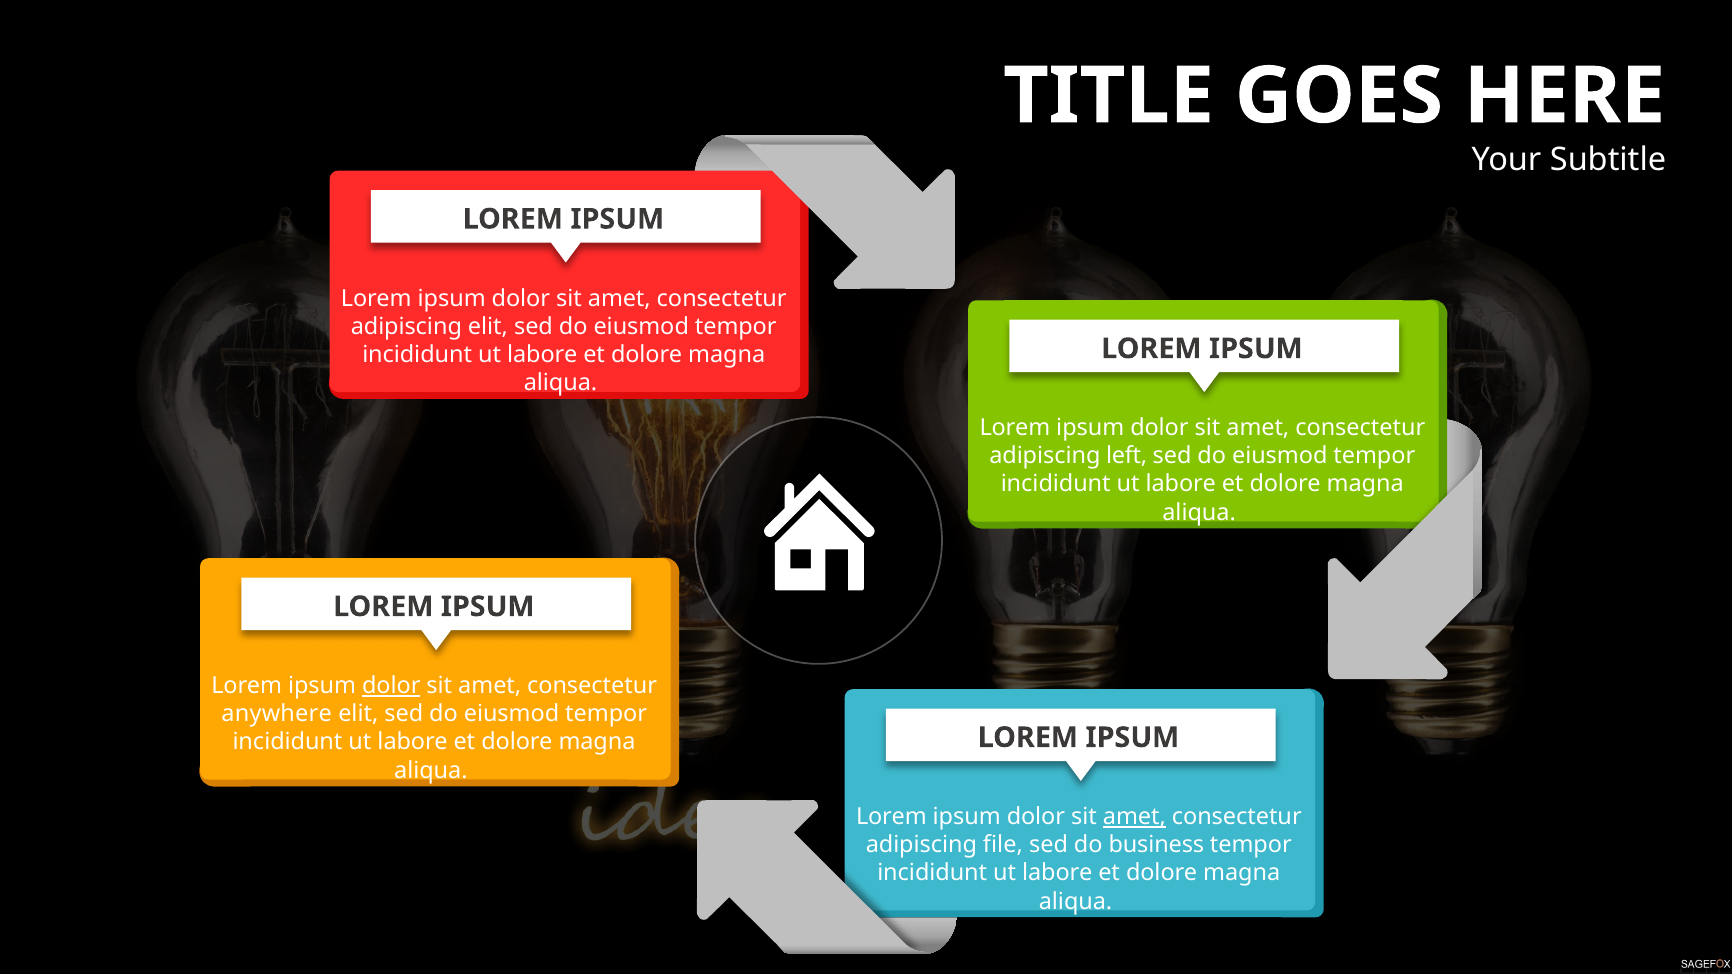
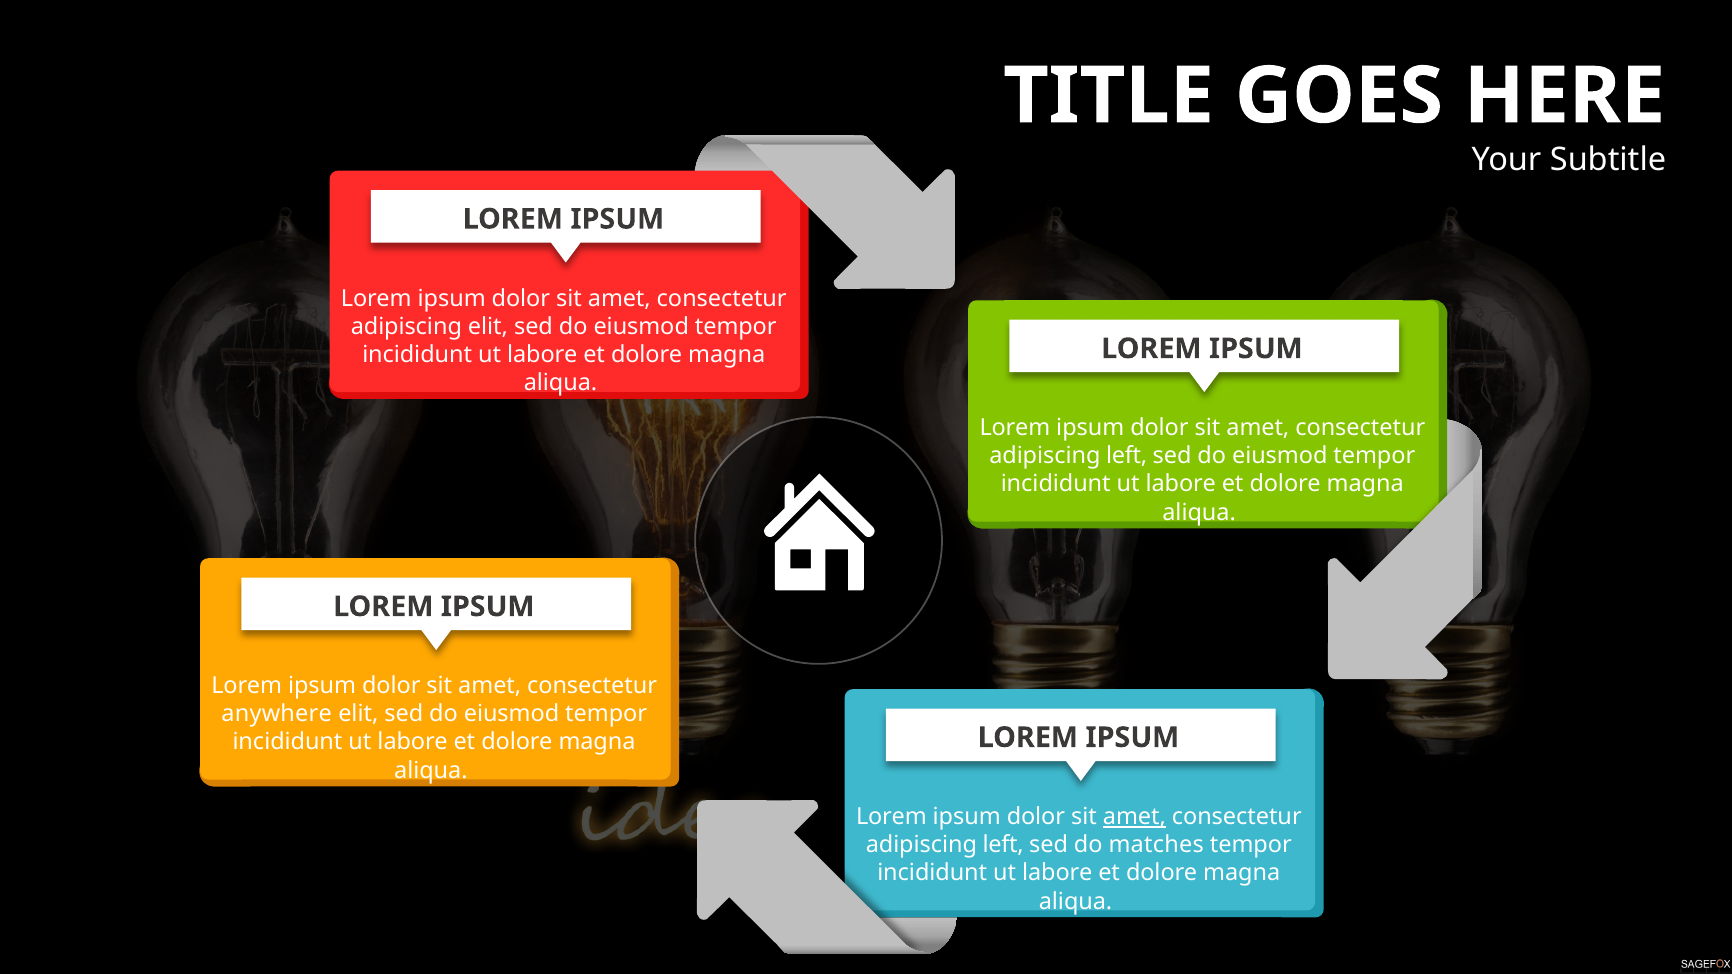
dolor underline: present -> none (391, 686)
file: file -> left (1003, 845)
business: business -> matches (1156, 845)
